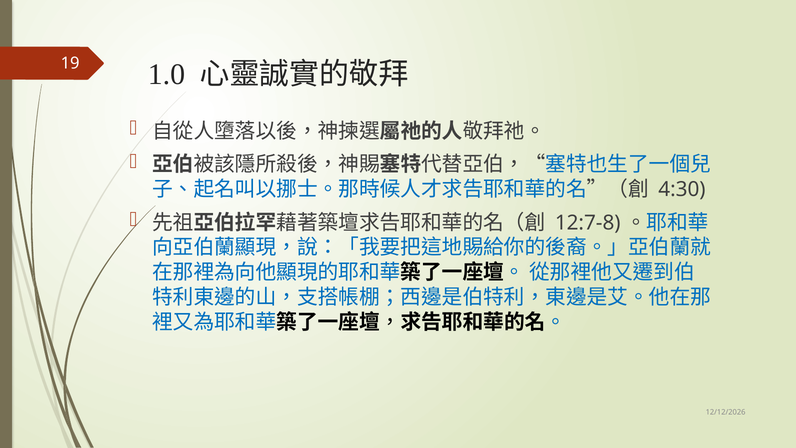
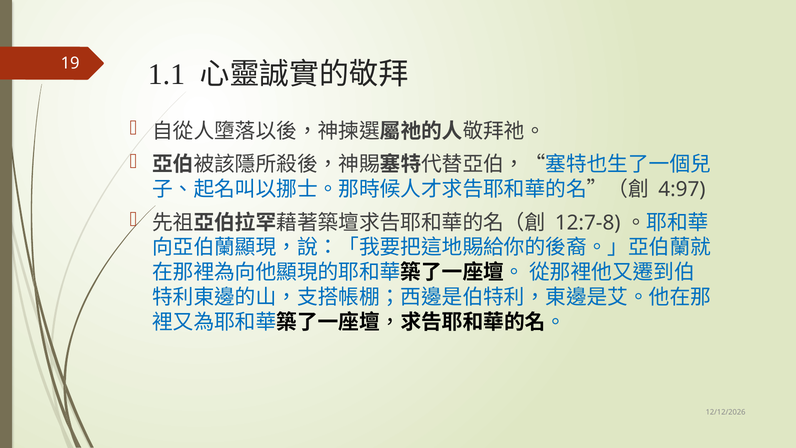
1.0: 1.0 -> 1.1 (166, 74)
4:30: 4:30 -> 4:97 (682, 189)
